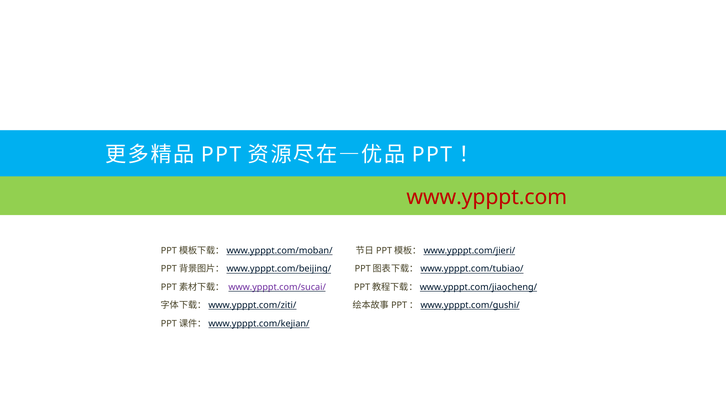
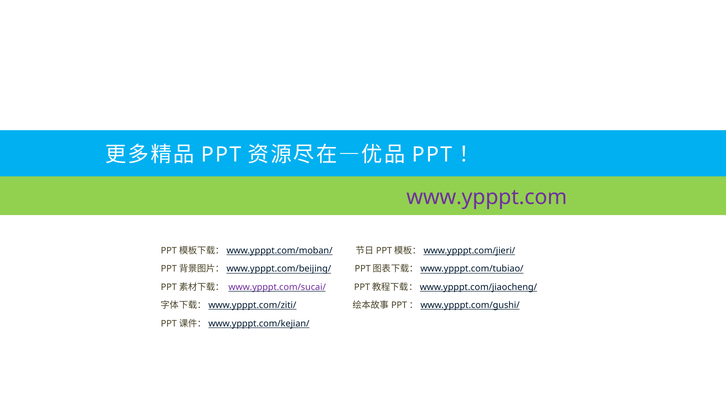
www.ypppt.com colour: red -> purple (487, 197)
